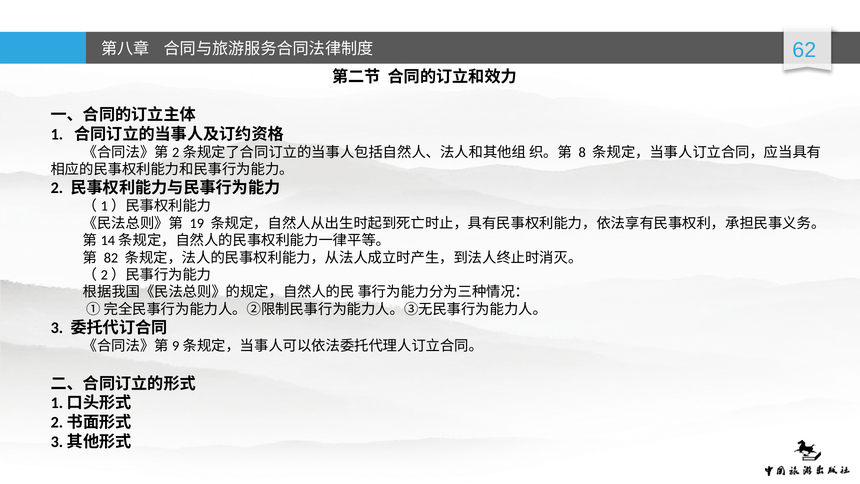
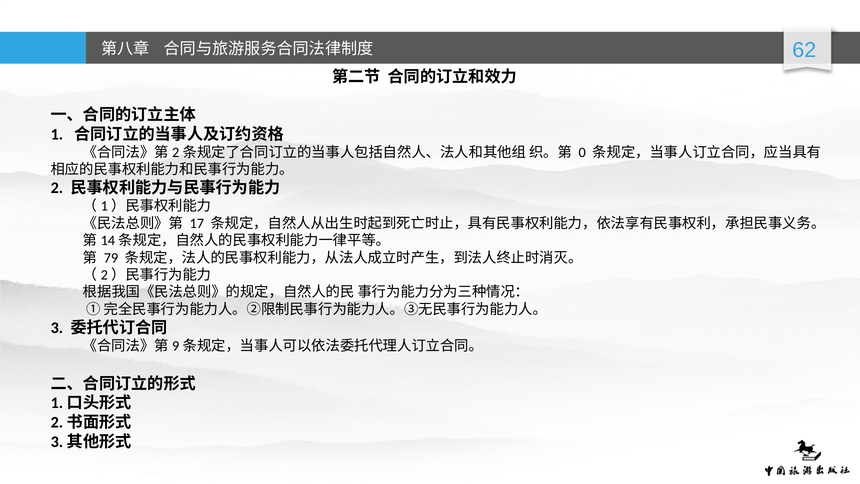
8: 8 -> 0 (582, 152)
19: 19 -> 17 (197, 223)
82: 82 -> 79 (111, 258)
